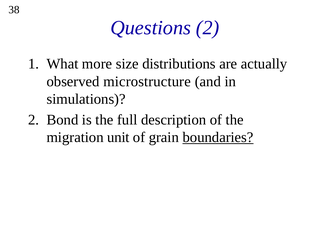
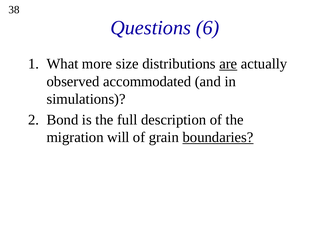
Questions 2: 2 -> 6 (208, 28)
are underline: none -> present (228, 64)
microstructure: microstructure -> accommodated (147, 81)
unit: unit -> will (118, 137)
